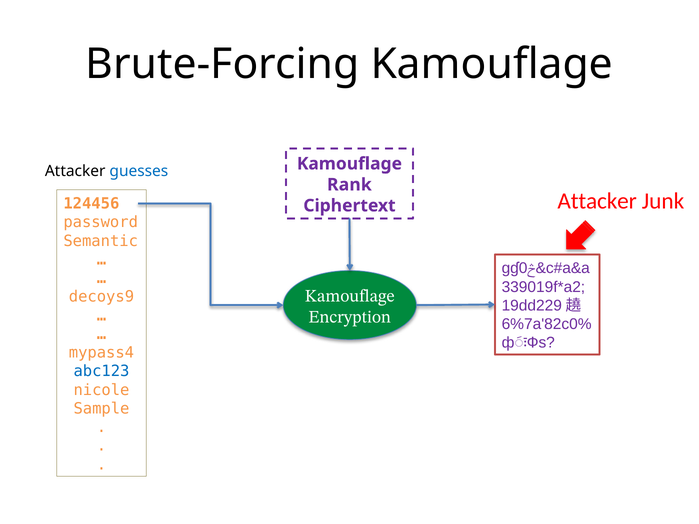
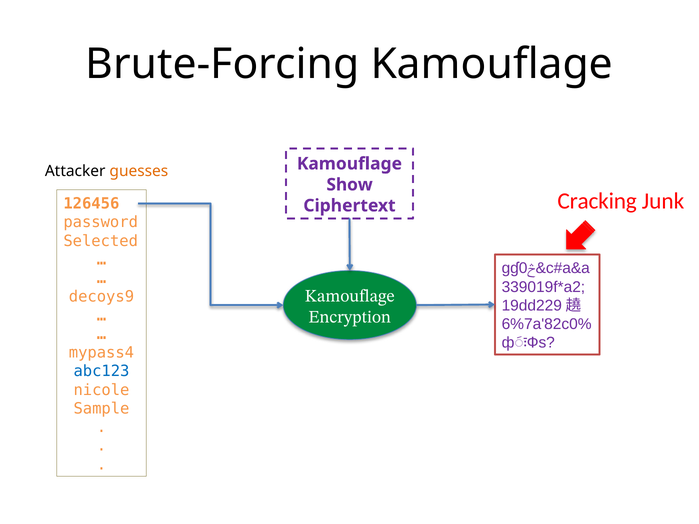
guesses colour: blue -> orange (139, 171)
Rank: Rank -> Show (350, 185)
Attacker: Attacker -> Cracking (597, 201)
124456: 124456 -> 126456 (91, 204)
Semantic: Semantic -> Selected (101, 241)
